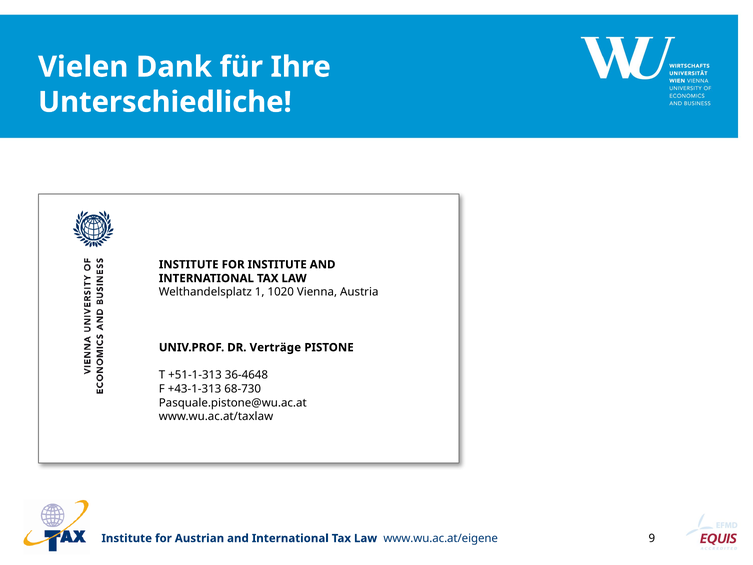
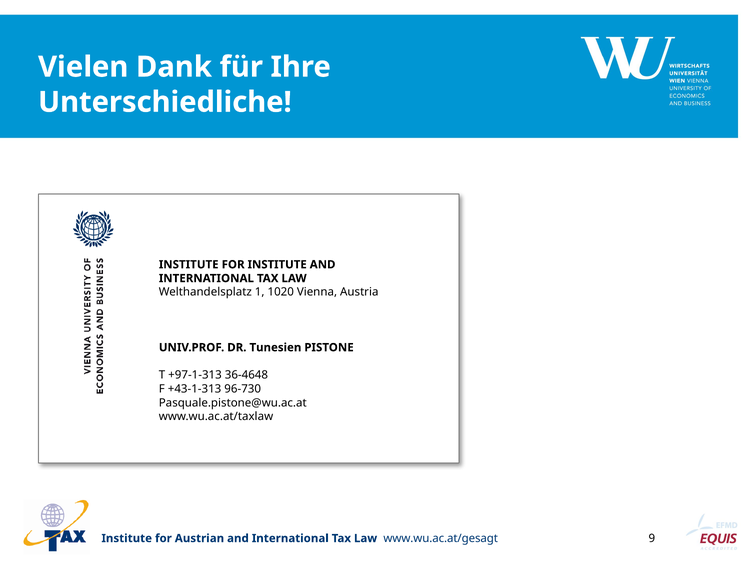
Verträge: Verträge -> Tunesien (275, 347)
+51-1-313: +51-1-313 -> +97-1-313 (195, 375)
68-730: 68-730 -> 96-730 (243, 389)
www.wu.ac.at/eigene: www.wu.ac.at/eigene -> www.wu.ac.at/gesagt (441, 538)
